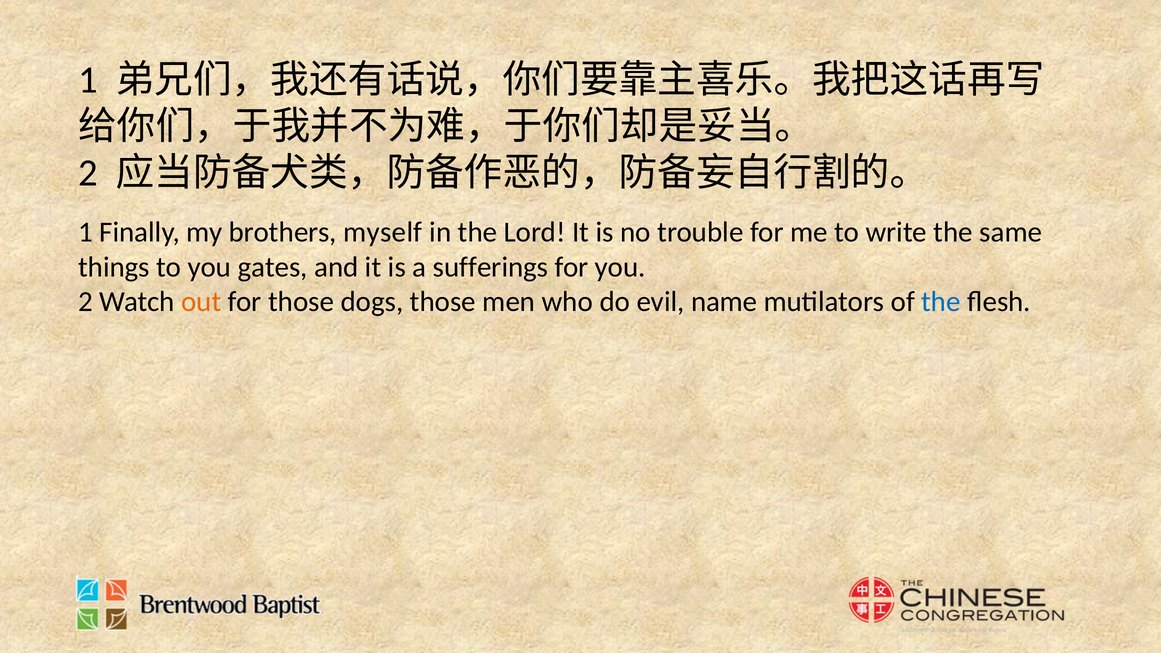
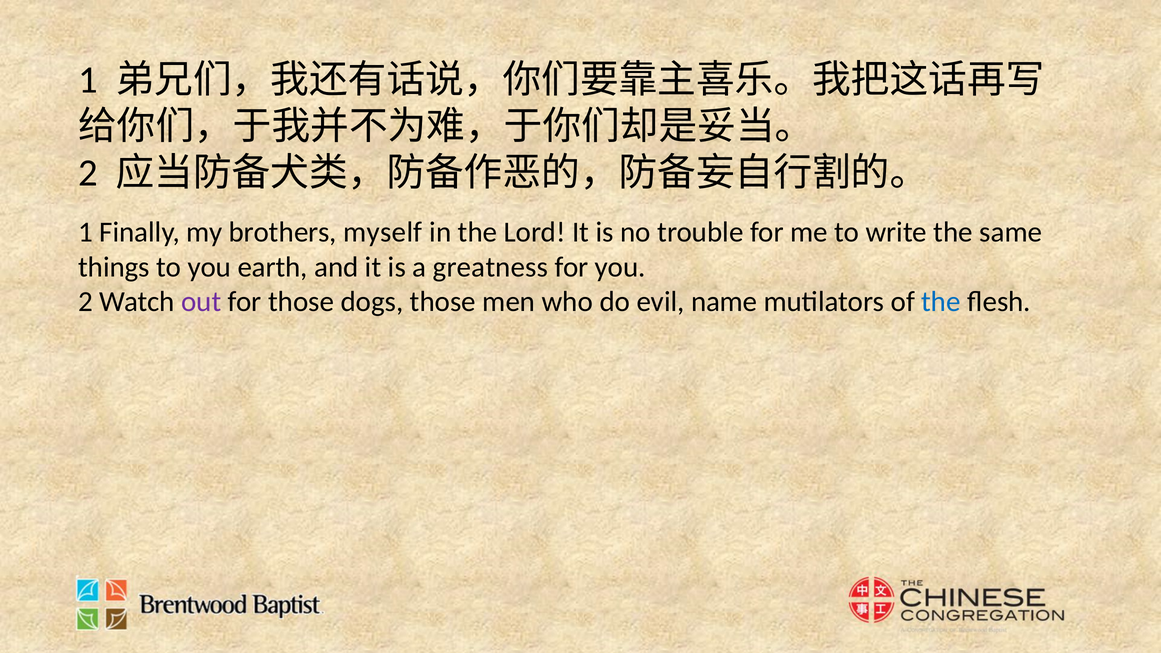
gates: gates -> earth (273, 267)
sufferings: sufferings -> greatness (491, 267)
out colour: orange -> purple (201, 302)
